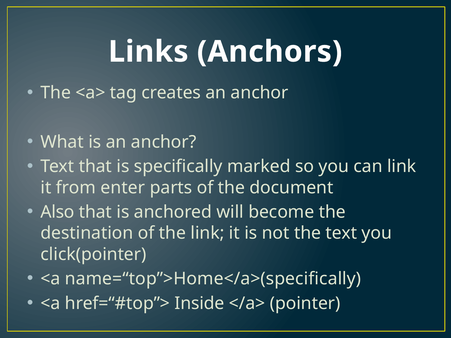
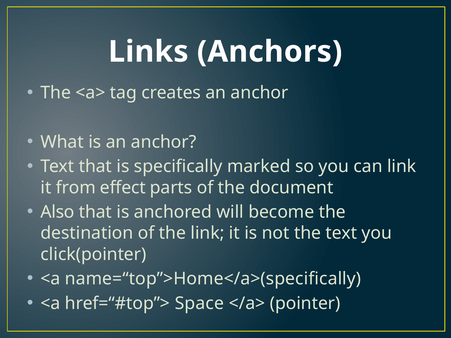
enter: enter -> effect (123, 188)
Inside: Inside -> Space (199, 304)
